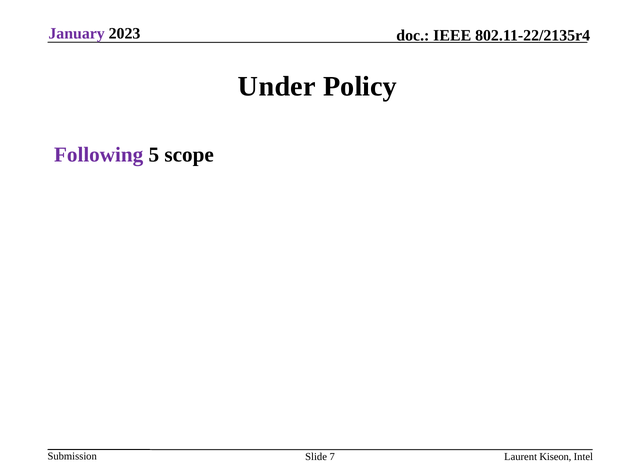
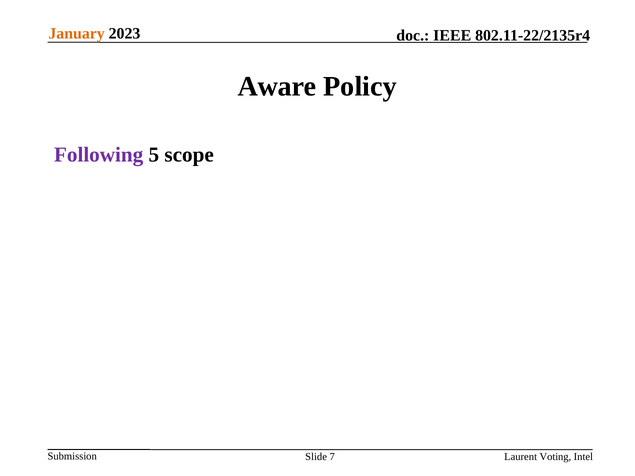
January colour: purple -> orange (77, 34)
Under: Under -> Aware (277, 87)
Kiseon: Kiseon -> Voting (555, 457)
